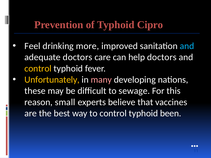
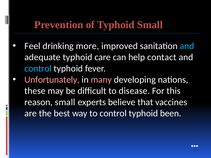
Typhoid Cipro: Cipro -> Small (150, 25)
adequate doctors: doctors -> typhoid (78, 57)
help doctors: doctors -> contact (162, 57)
control colour: yellow -> light blue (38, 69)
Unfortunately colour: yellow -> pink (52, 80)
sewage: sewage -> disease (134, 91)
